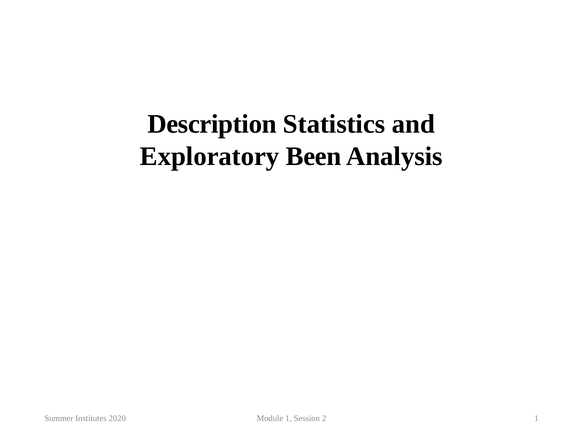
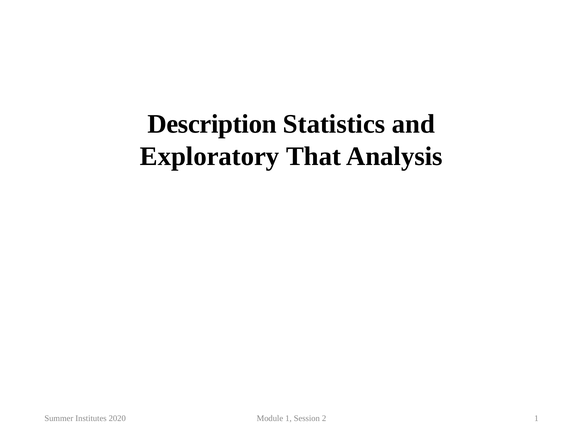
Been: Been -> That (313, 156)
